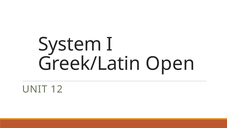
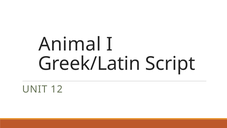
System: System -> Animal (70, 44)
Open: Open -> Script (170, 63)
